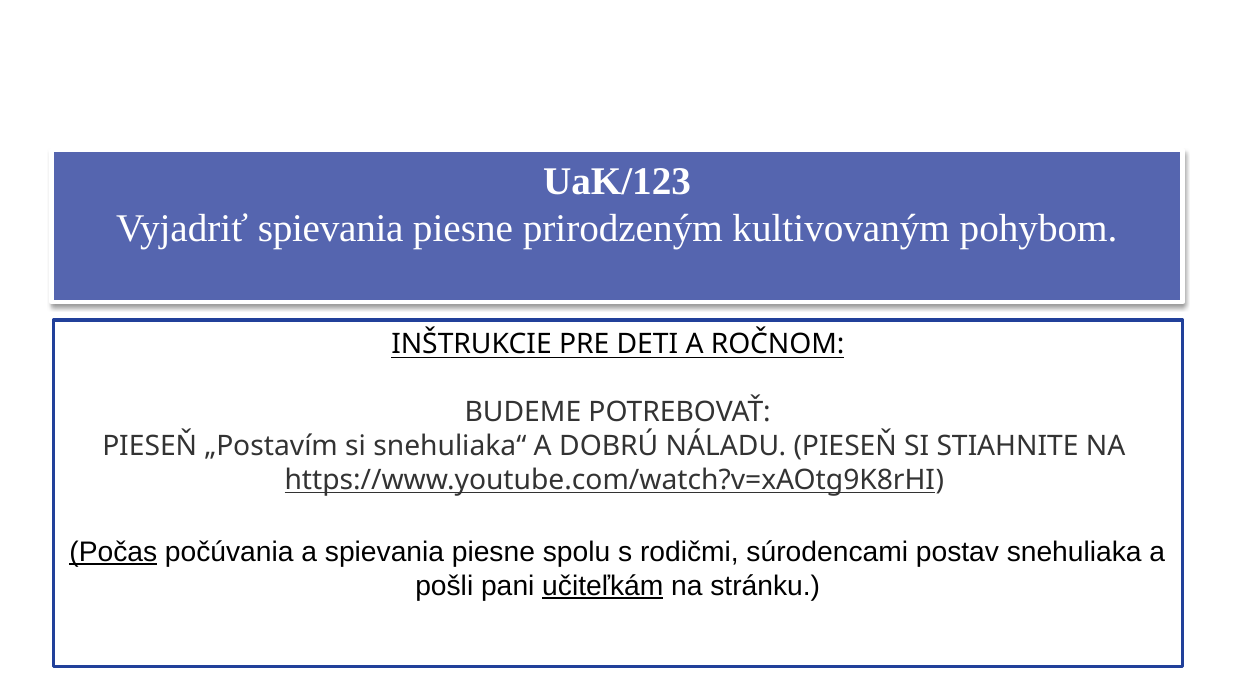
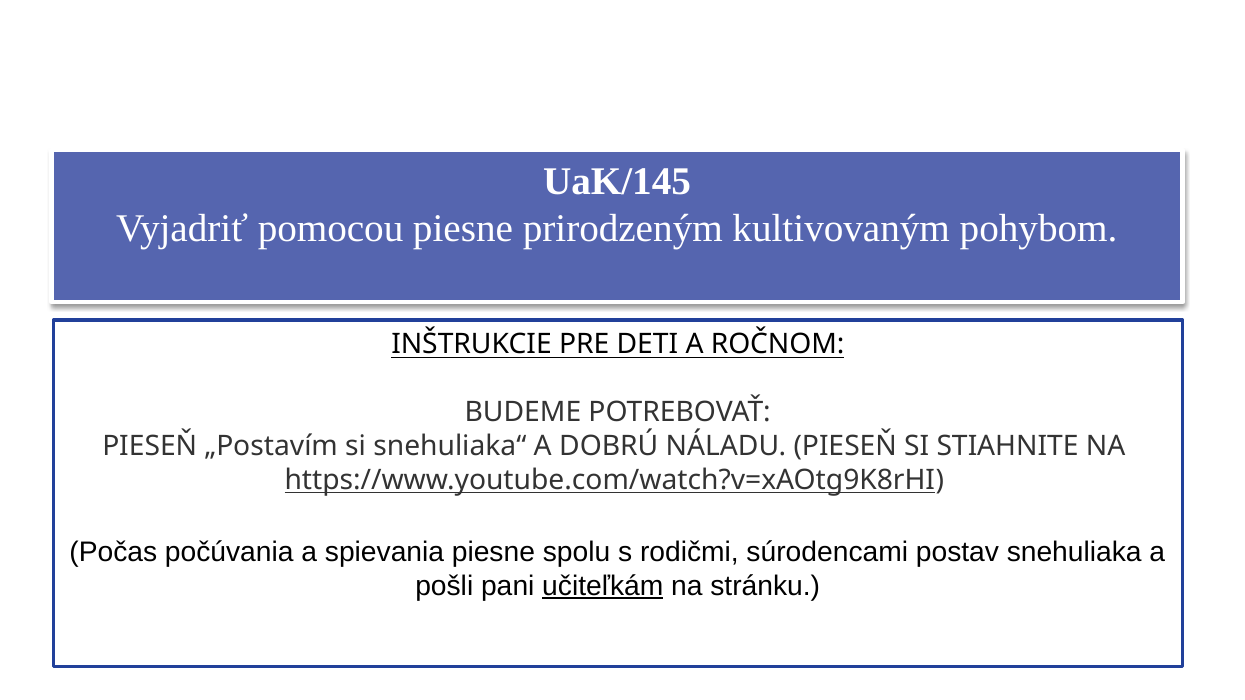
UaK/123: UaK/123 -> UaK/145 (617, 182)
Vyjadriť spievania: spievania -> pomocou (331, 229)
Počas underline: present -> none (113, 552)
